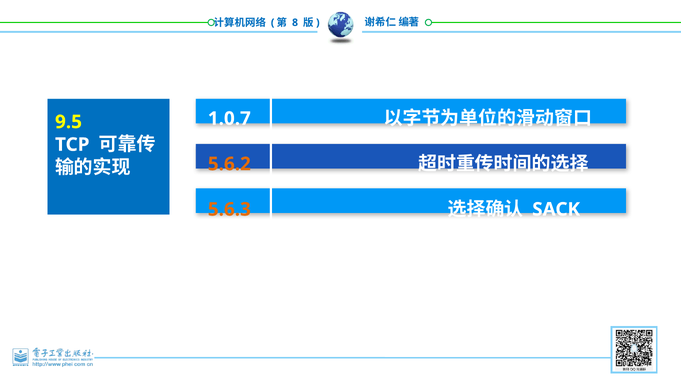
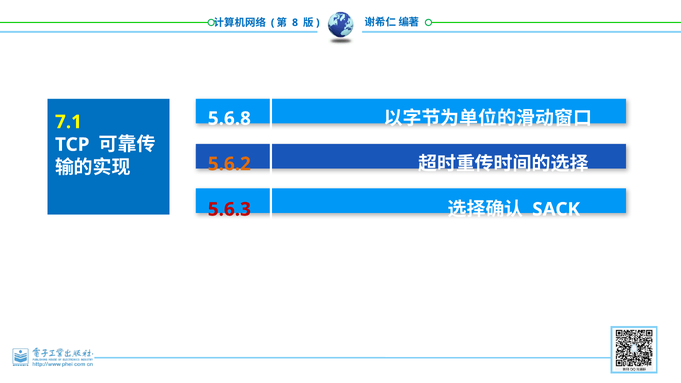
1.0.7: 1.0.7 -> 5.6.8 (229, 119)
9.5: 9.5 -> 7.1 (68, 122)
5.6.3 colour: orange -> red (229, 209)
